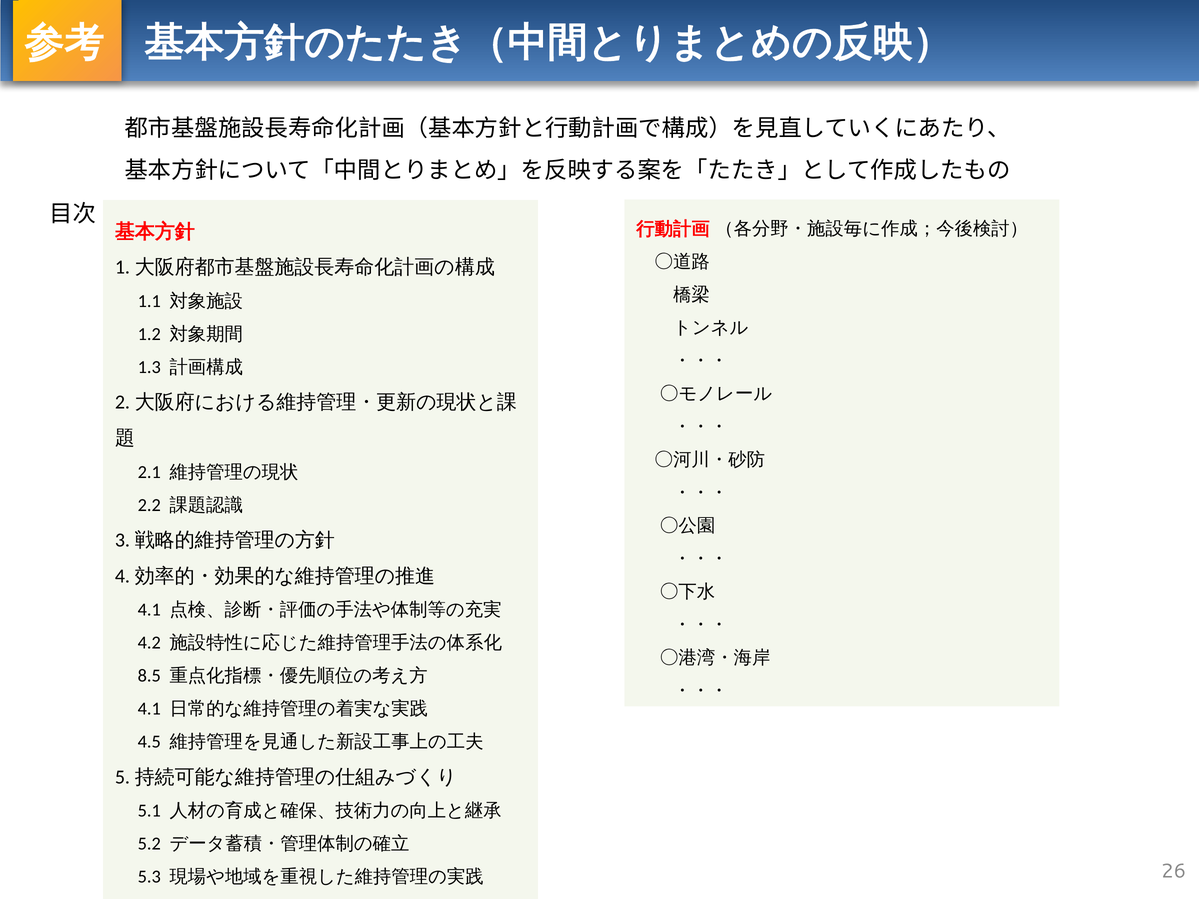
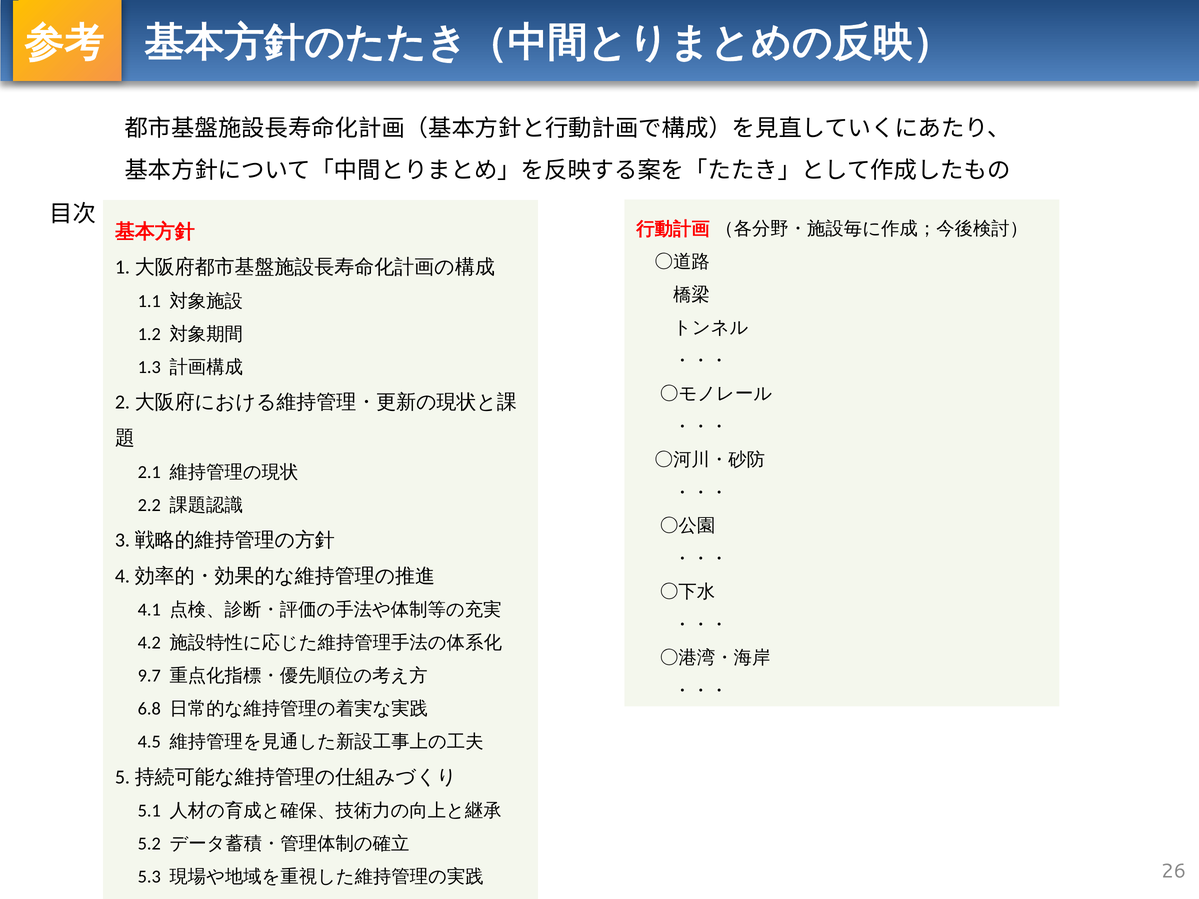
8.5: 8.5 -> 9.7 (149, 676)
4.1: 4.1 -> 6.8 (149, 709)
